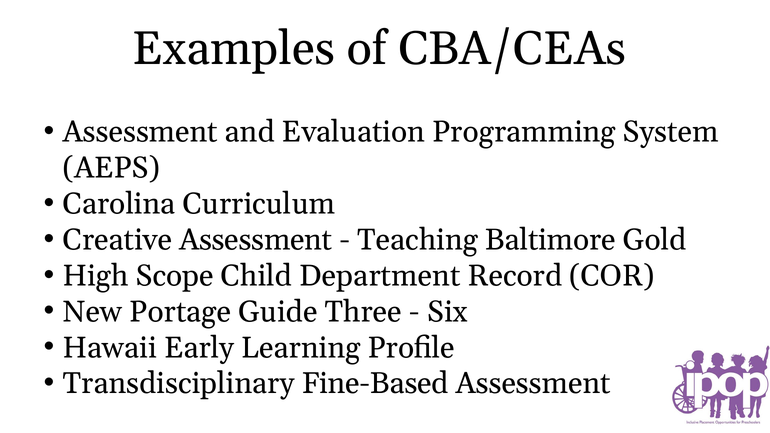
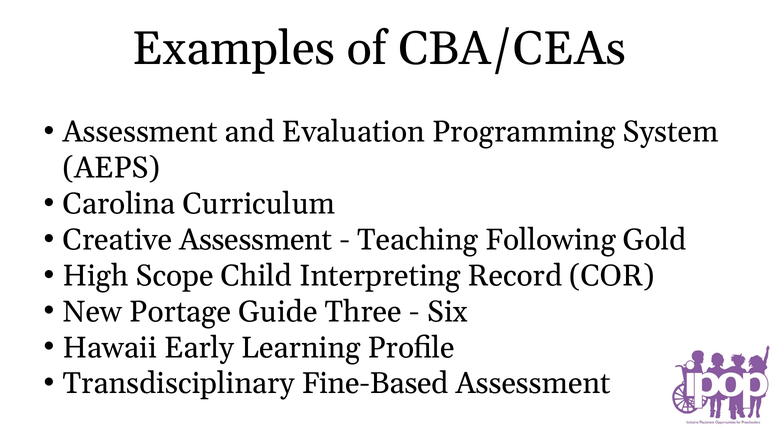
Baltimore: Baltimore -> Following (550, 240)
Department: Department -> Interpreting (380, 276)
